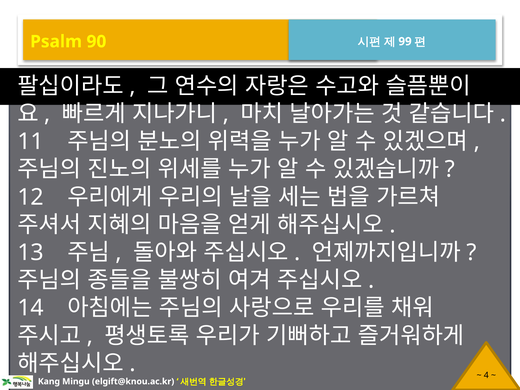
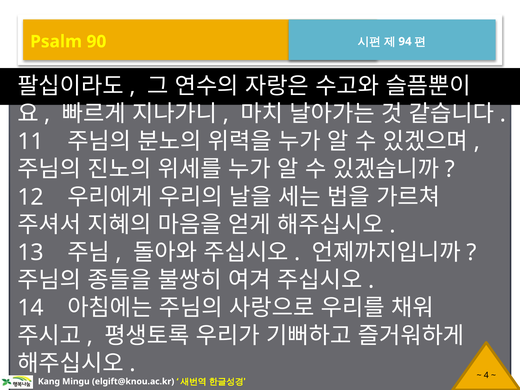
99: 99 -> 94 (405, 41)
